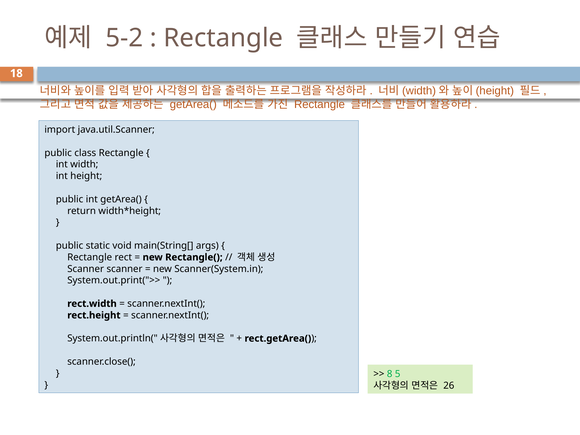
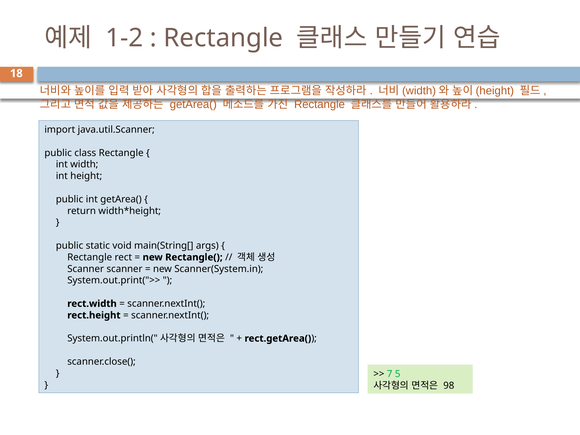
5-2: 5-2 -> 1-2 (124, 38)
8: 8 -> 7 (390, 374)
26: 26 -> 98 (449, 386)
